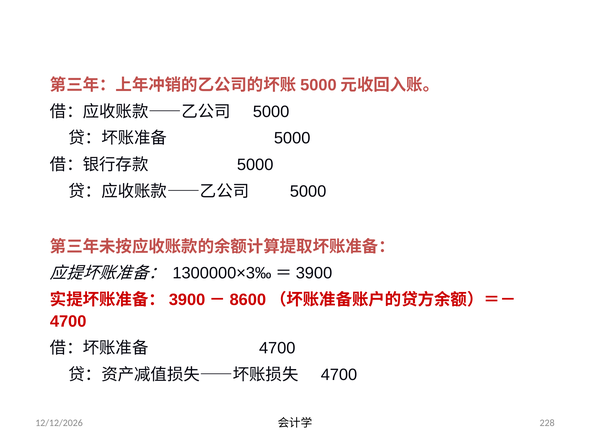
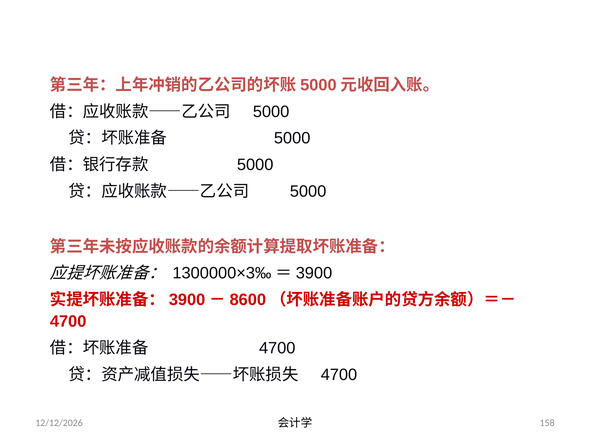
228: 228 -> 158 (547, 422)
